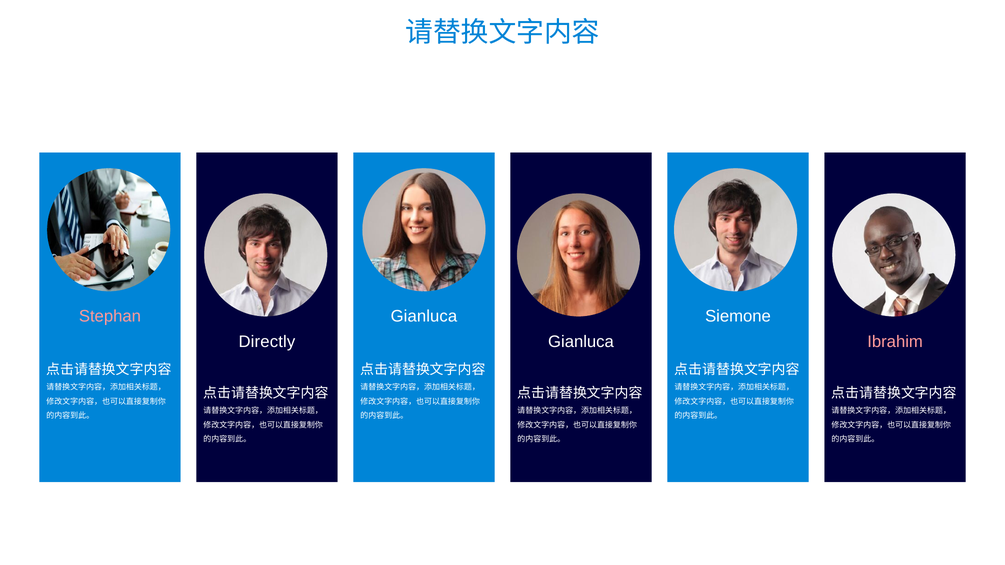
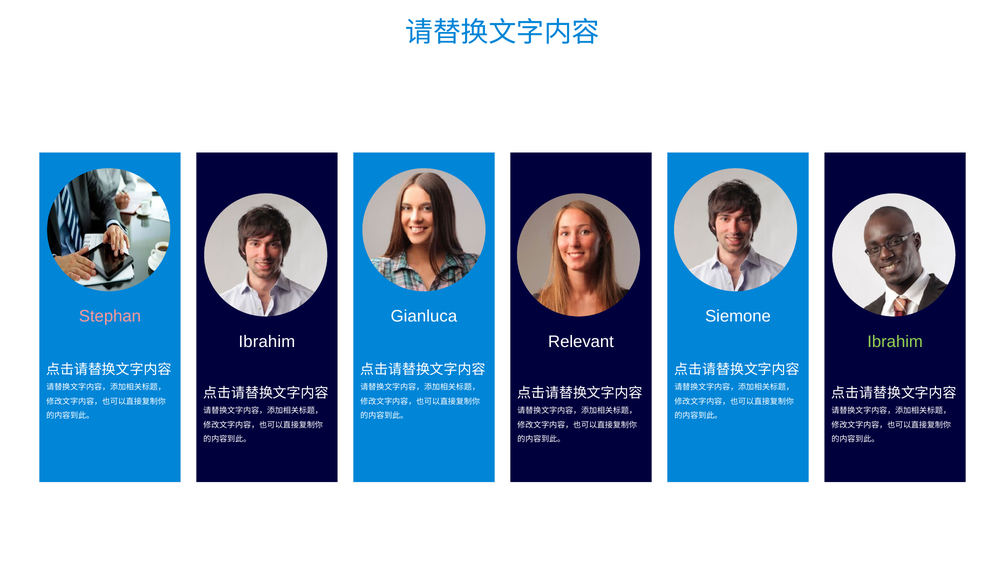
Directly: Directly -> Ibrahim (267, 342)
Gianluca: Gianluca -> Relevant (581, 342)
Ibrahim colour: pink -> light green (895, 342)
